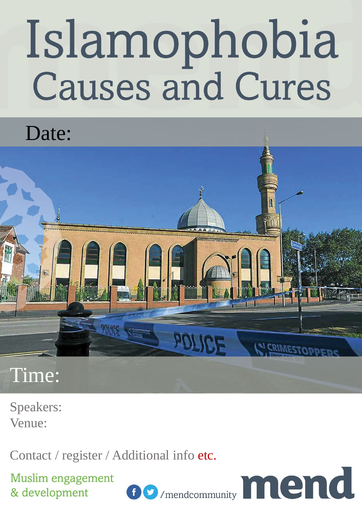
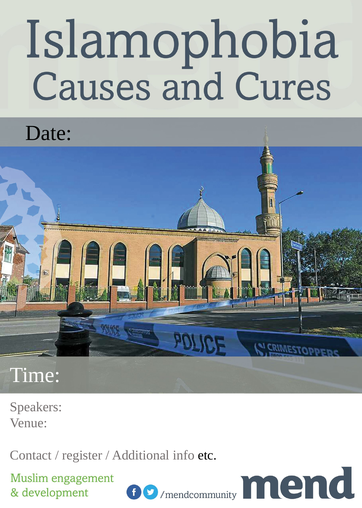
etc colour: red -> black (207, 455)
